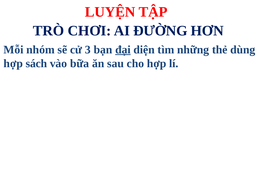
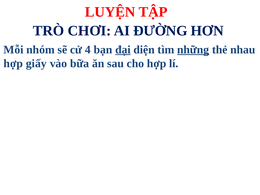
3: 3 -> 4 (88, 50)
những underline: none -> present (193, 50)
dùng: dùng -> nhau (243, 50)
sách: sách -> giấy (36, 64)
